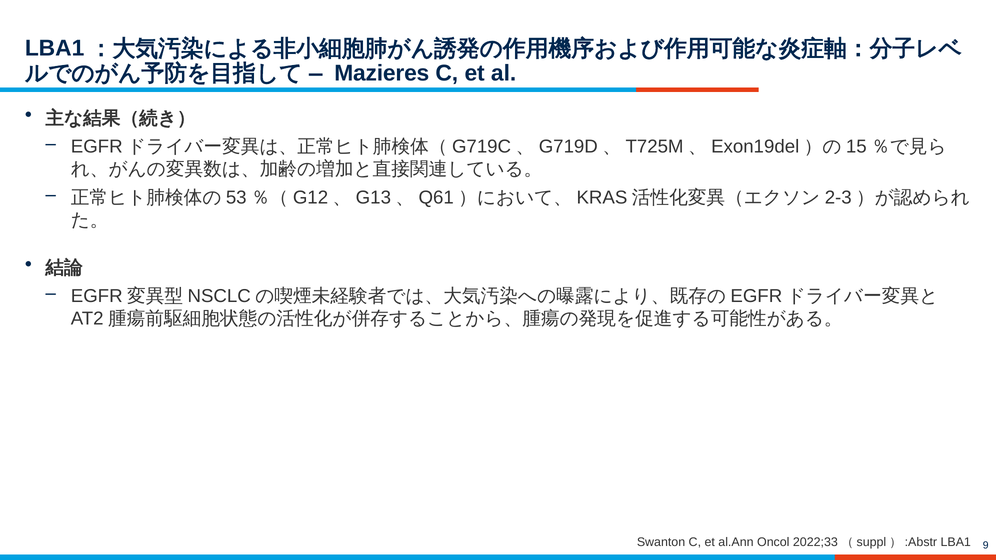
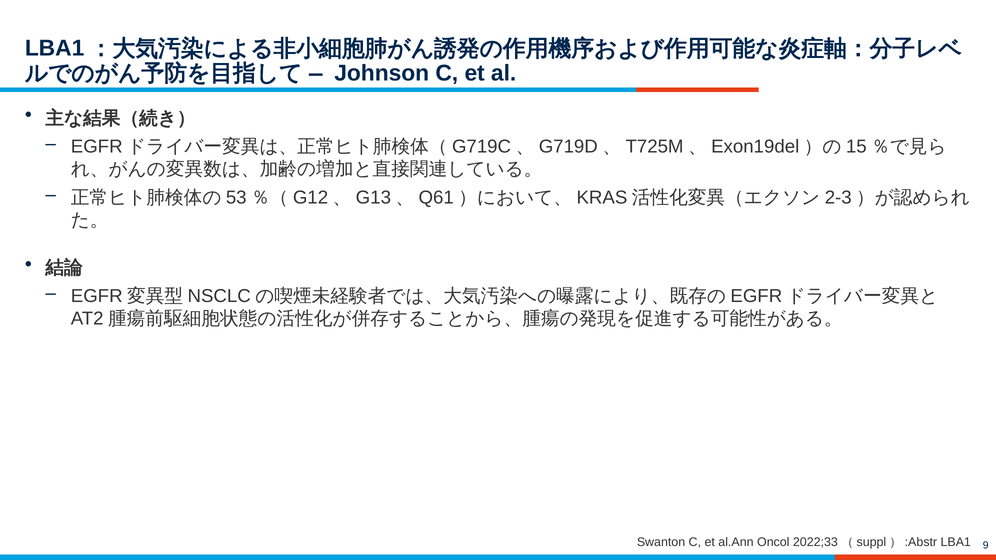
Mazieres: Mazieres -> Johnson (382, 73)
